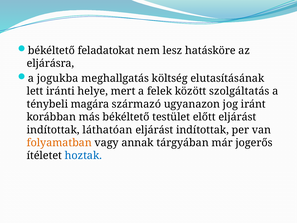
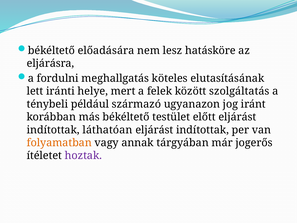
feladatokat: feladatokat -> előadására (106, 50)
jogukba: jogukba -> fordulni (58, 78)
költség: költség -> köteles (170, 78)
magára: magára -> például (90, 104)
hoztak colour: blue -> purple (83, 155)
